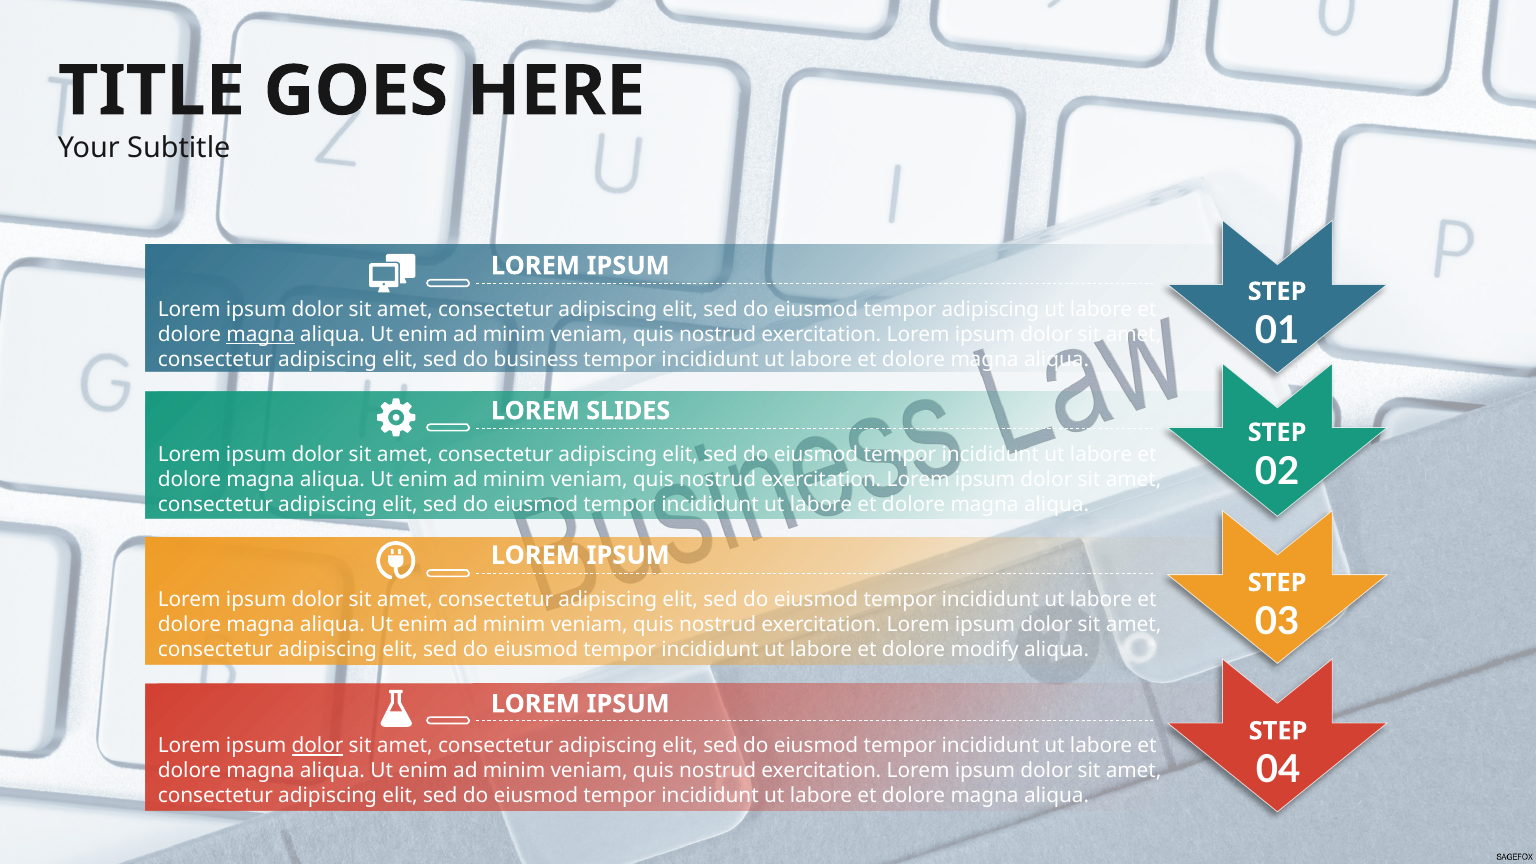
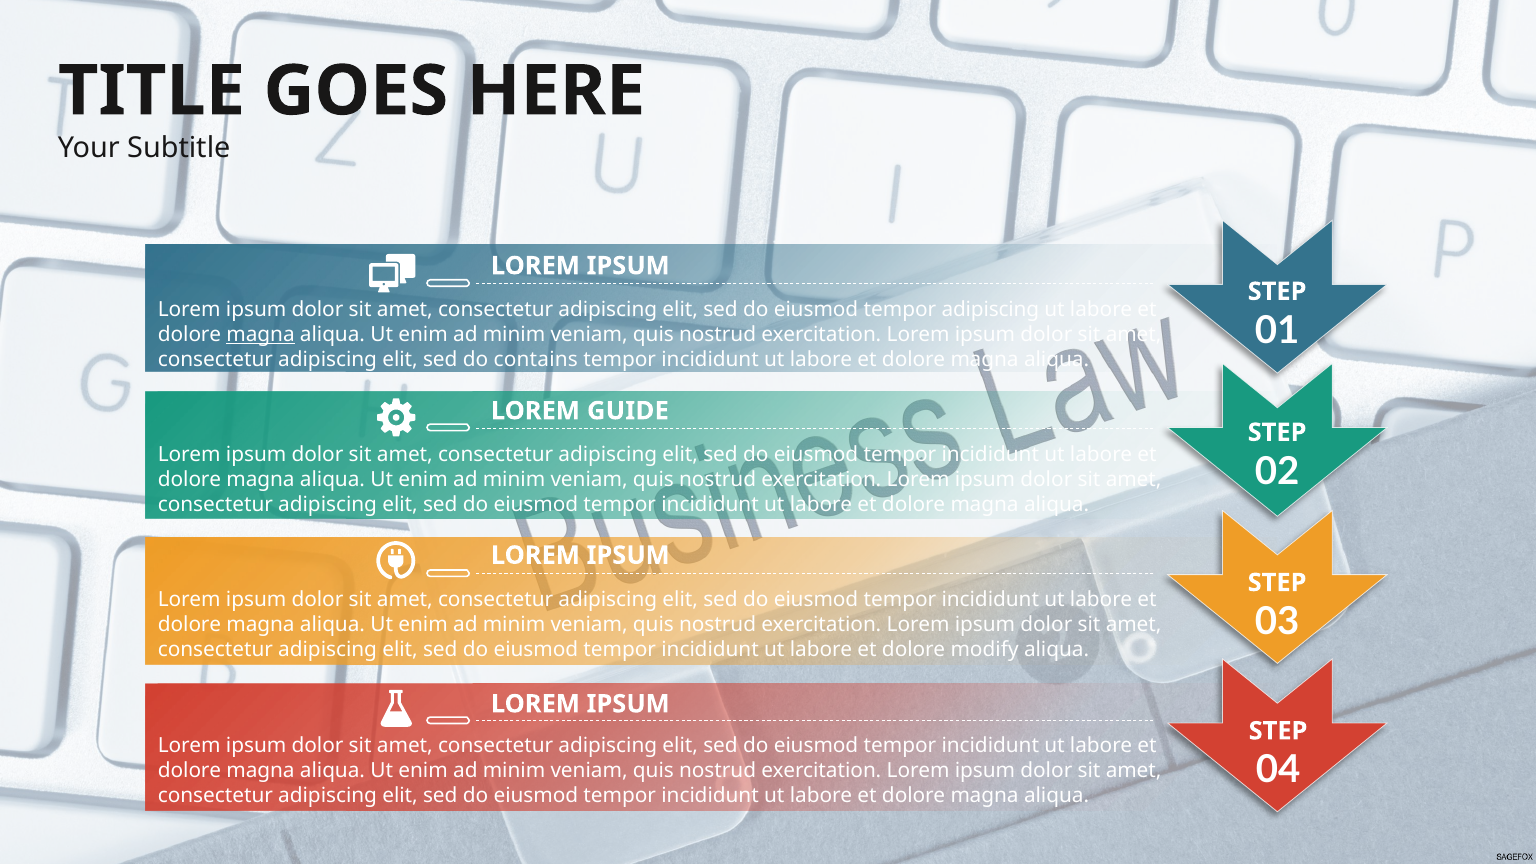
business: business -> contains (536, 359)
SLIDES: SLIDES -> GUIDE (628, 411)
dolor underline: present -> none (318, 746)
